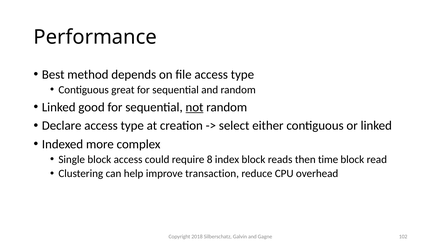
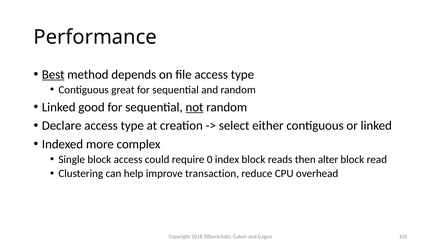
Best underline: none -> present (53, 75)
8: 8 -> 0 (210, 159)
time: time -> alter (328, 159)
